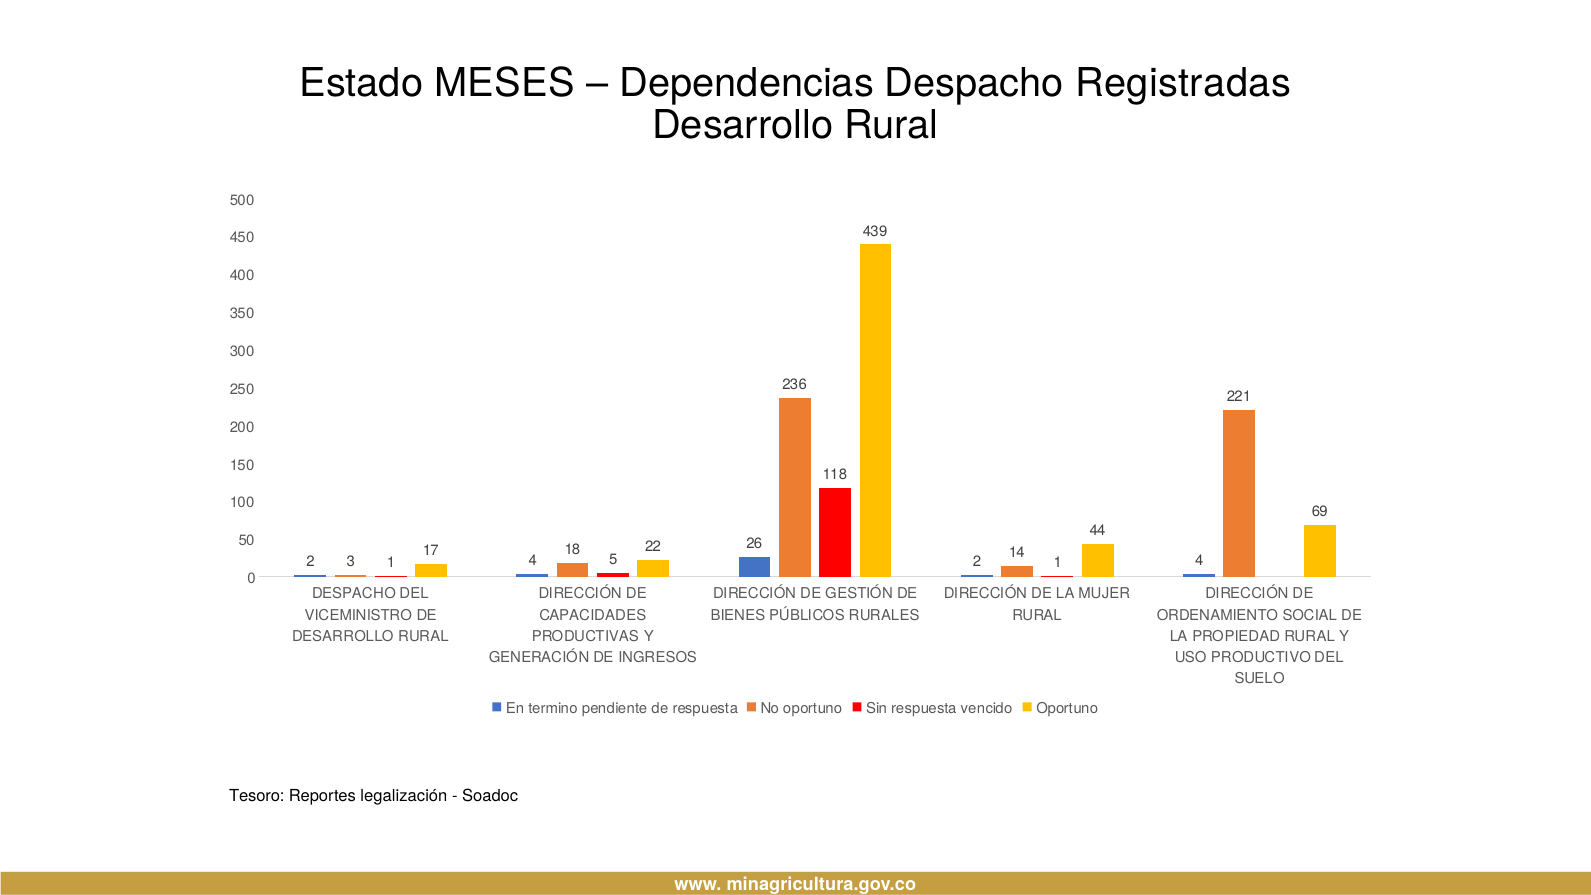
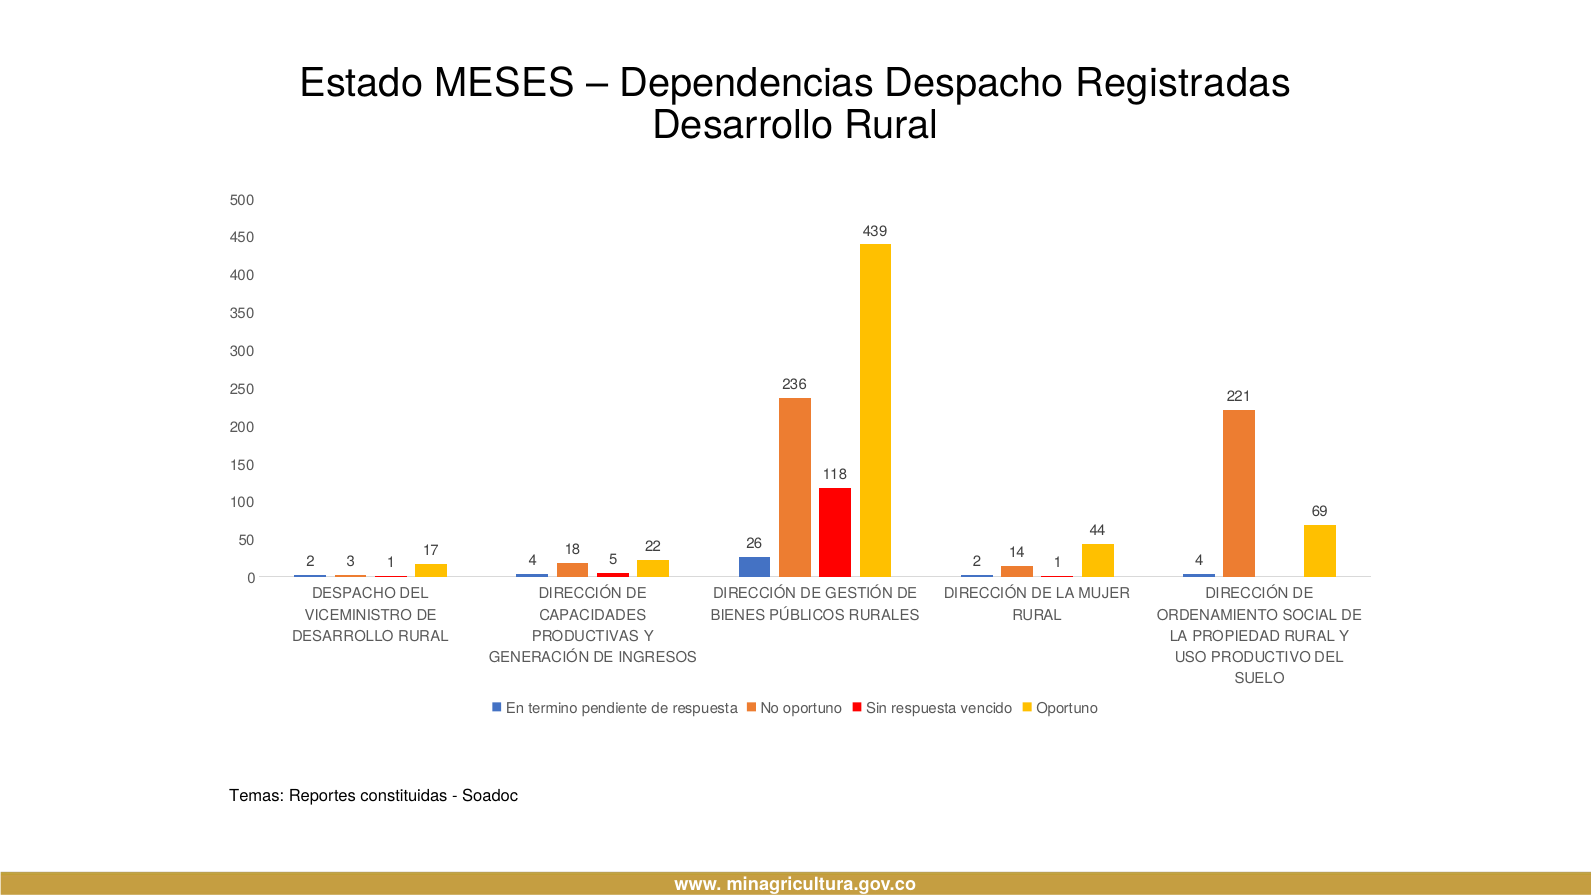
Tesoro: Tesoro -> Temas (257, 796)
legalización: legalización -> constituidas (404, 796)
